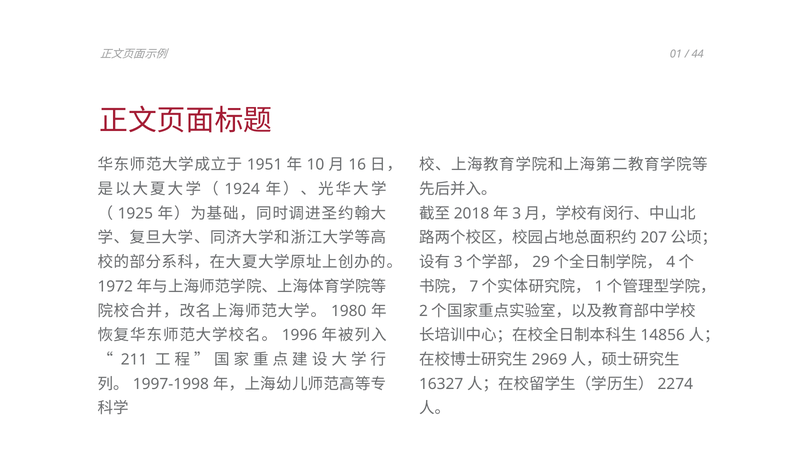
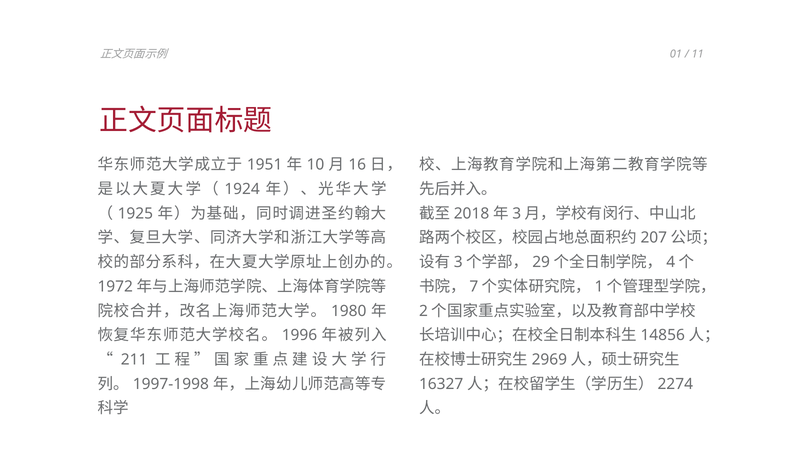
44: 44 -> 11 (698, 54)
